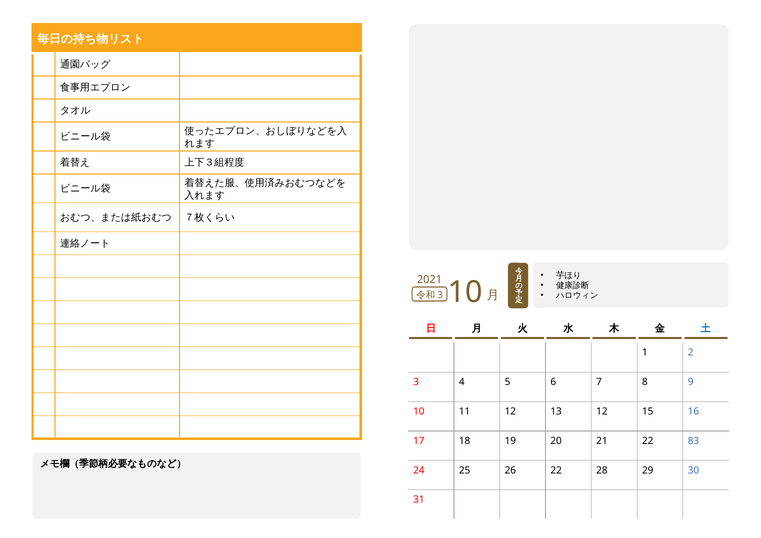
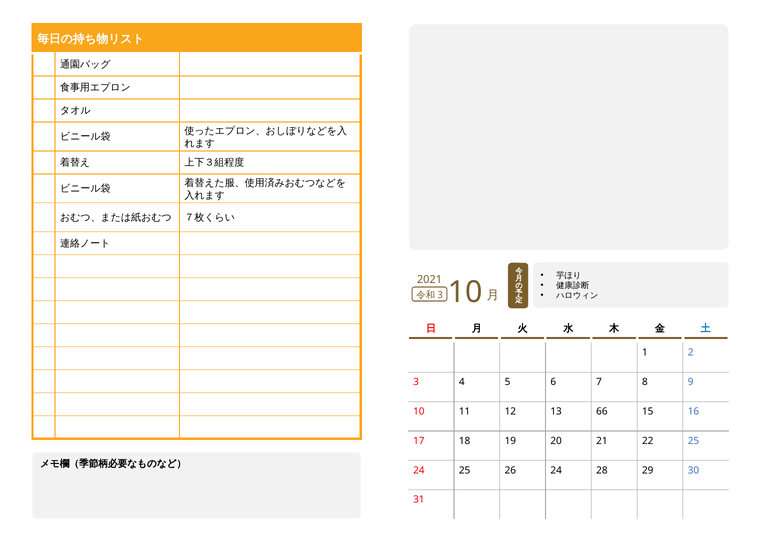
13 12: 12 -> 66 (602, 411)
22 83: 83 -> 25 (693, 441)
26 22: 22 -> 24 (556, 470)
